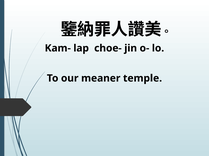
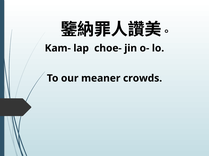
temple: temple -> crowds (143, 79)
